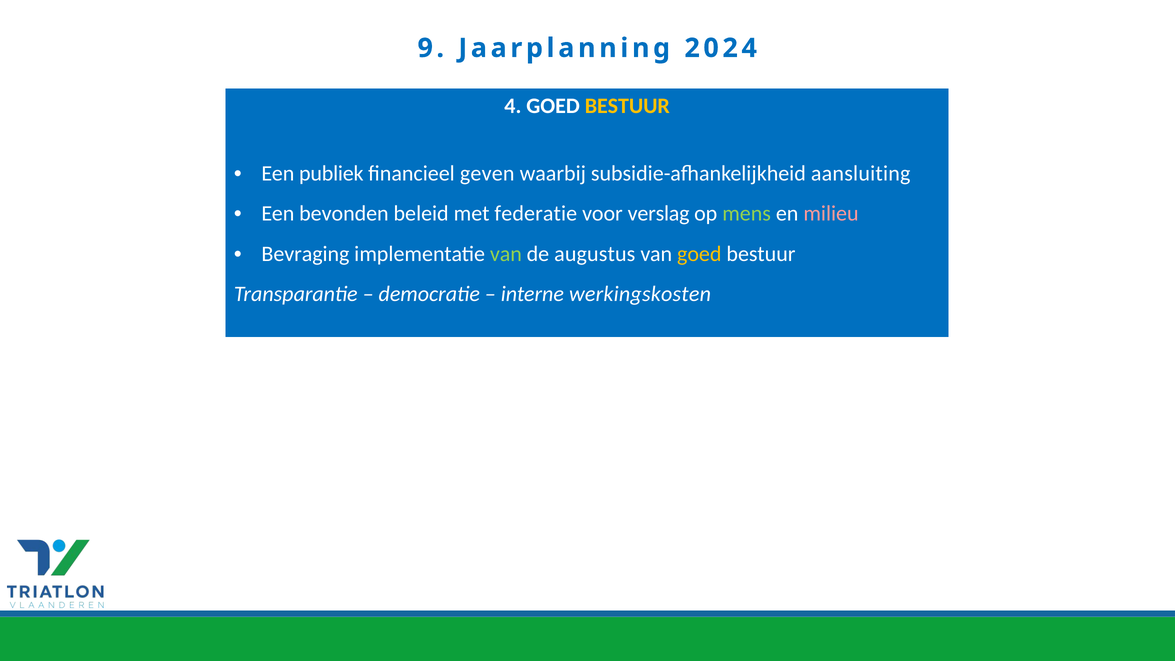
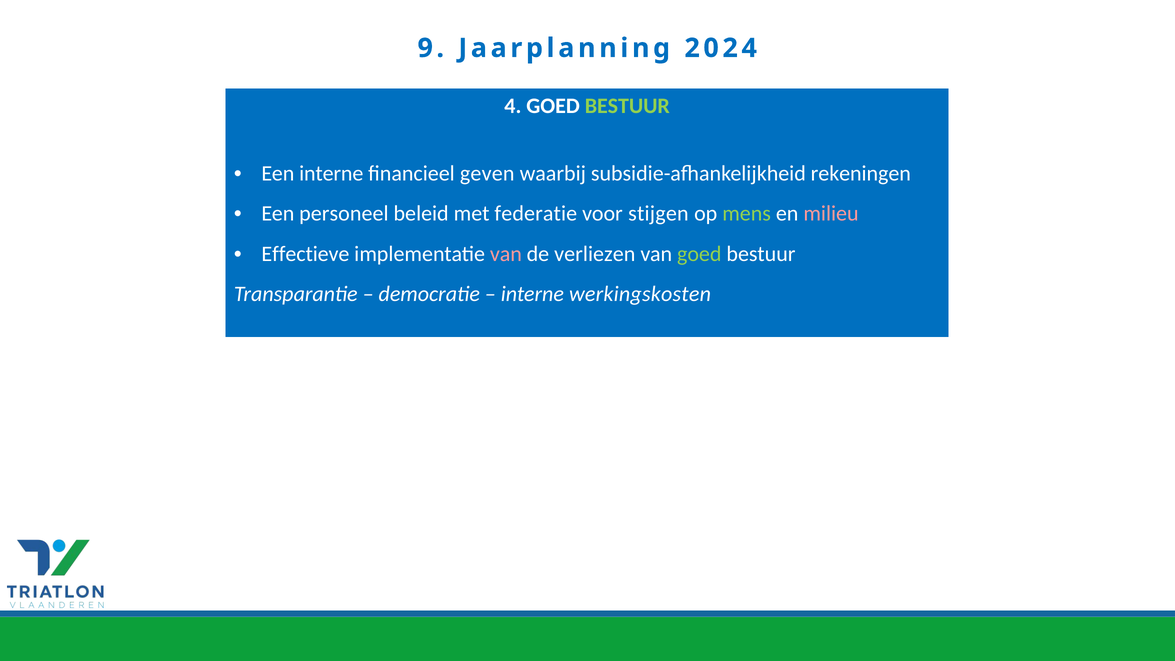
BESTUUR colour: yellow -> light green (627, 106)
Een publiek: publiek -> interne (331, 173)
aansluiting: aansluiting -> rekeningen (861, 173)
bevonden: bevonden -> personeel (344, 214)
verslag: verslag -> stijgen (658, 214)
Bevraging: Bevraging -> Effectieve (305, 254)
van colour: light green -> pink (506, 254)
augustus: augustus -> verliezen (595, 254)
goed colour: yellow -> light green (699, 254)
